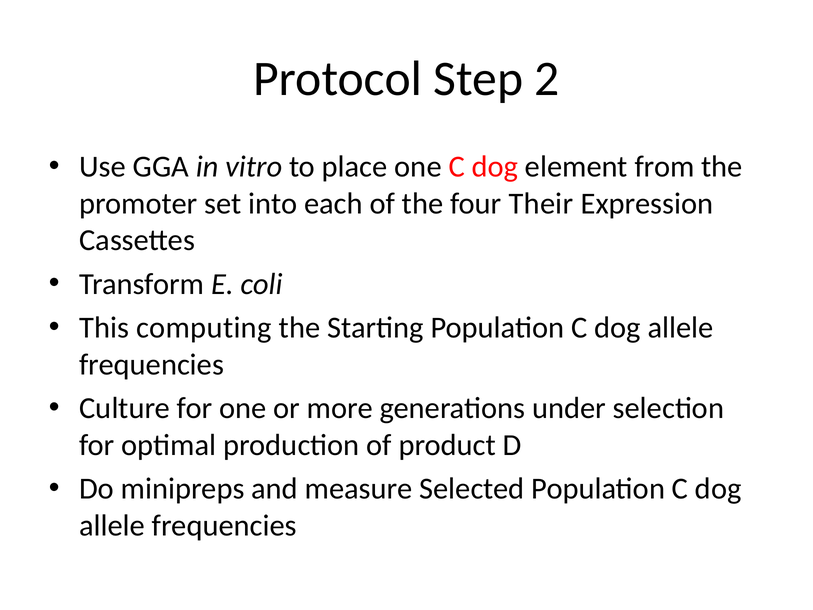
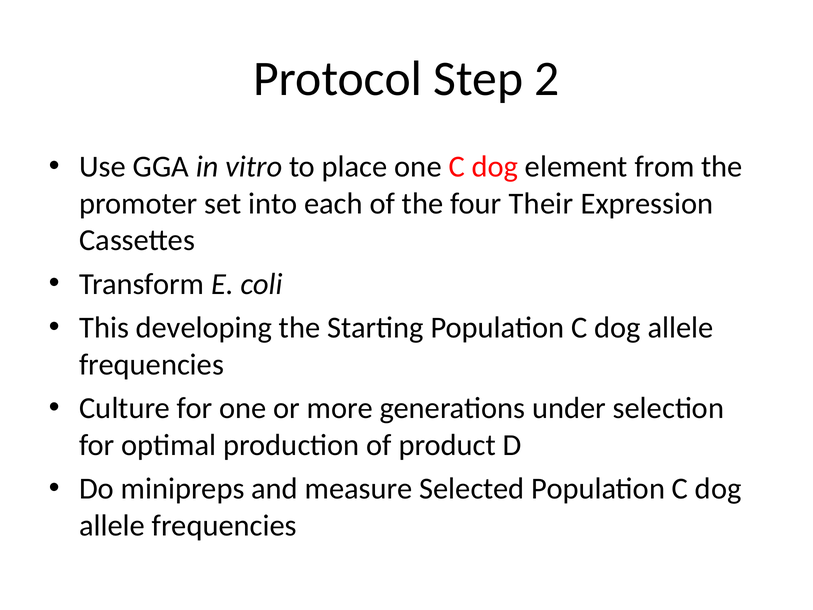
computing: computing -> developing (204, 328)
